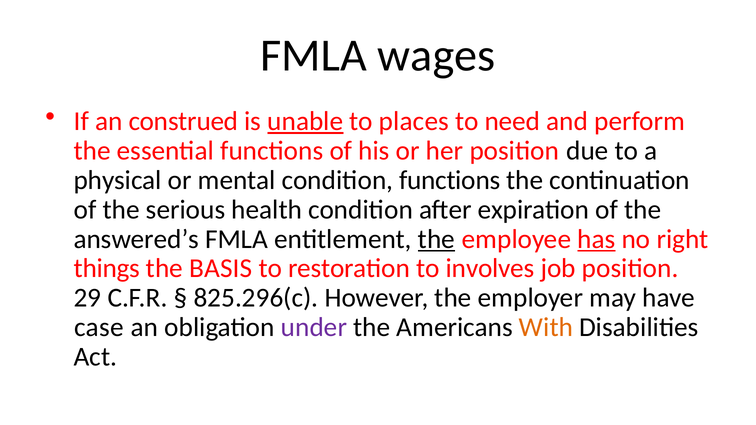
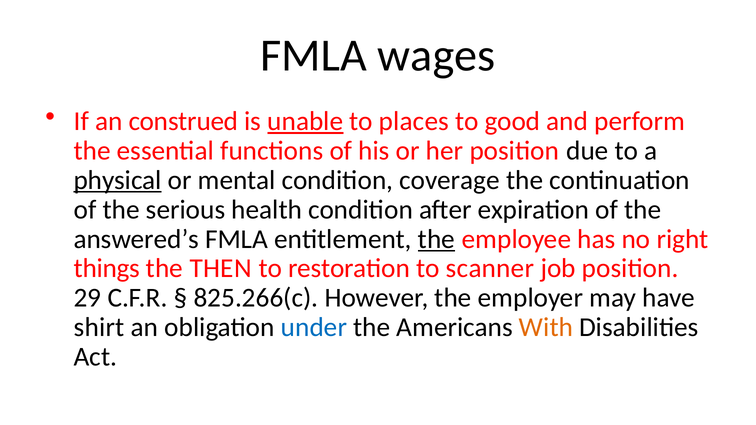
need: need -> good (512, 121)
physical underline: none -> present (118, 180)
condition functions: functions -> coverage (450, 180)
has underline: present -> none (596, 239)
BASIS: BASIS -> THEN (221, 269)
involves: involves -> scanner (490, 269)
825.296(c: 825.296(c -> 825.266(c (256, 298)
case: case -> shirt (99, 328)
under colour: purple -> blue (314, 328)
